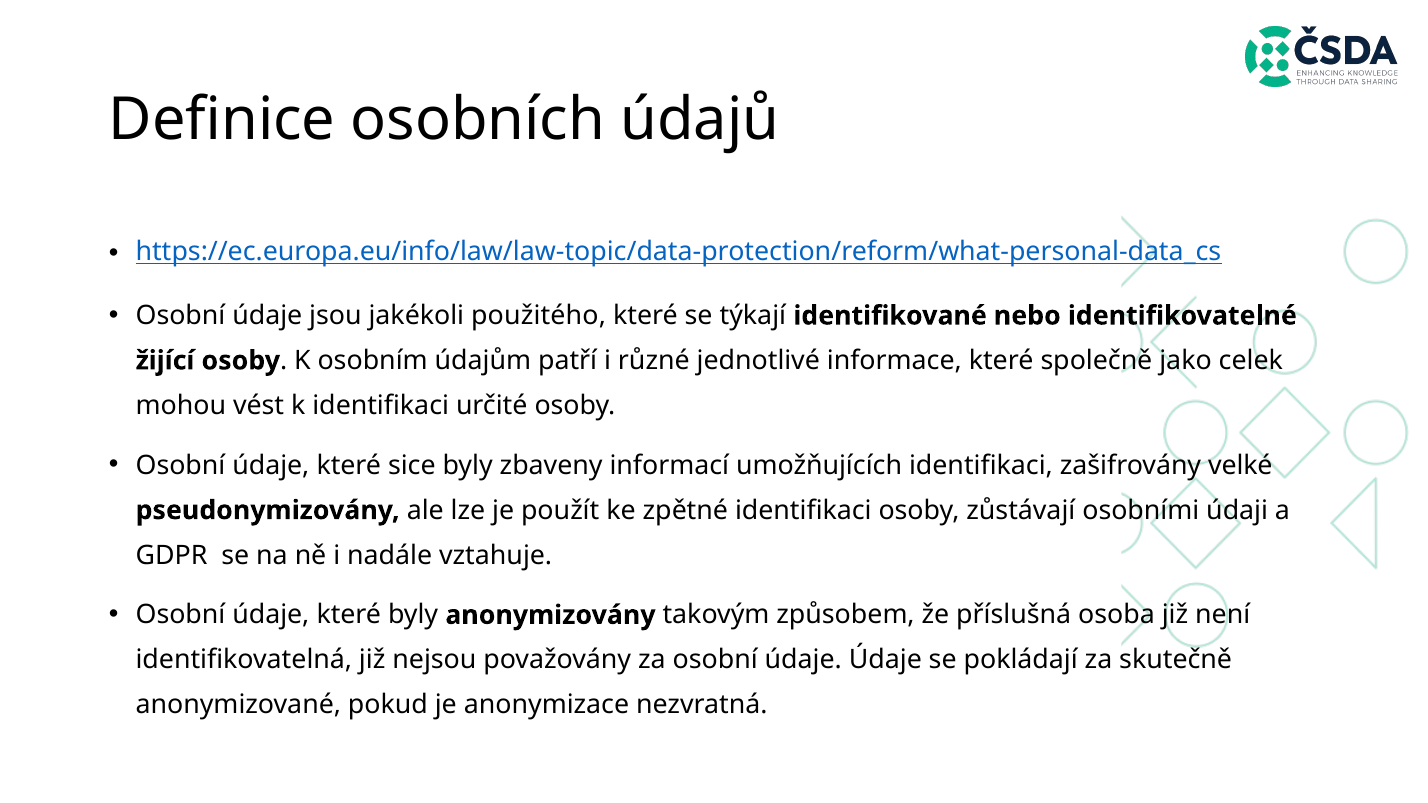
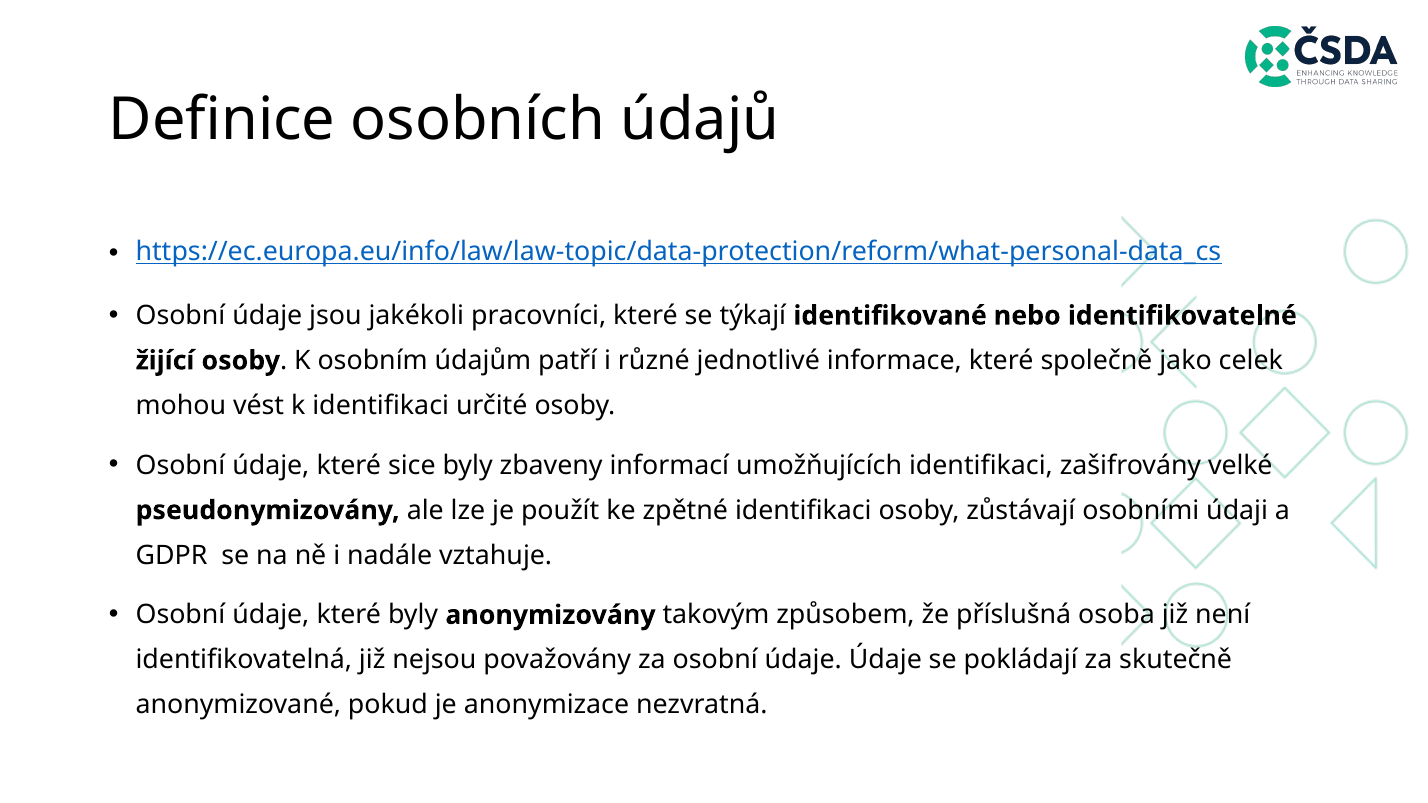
použitého: použitého -> pracovníci (539, 316)
